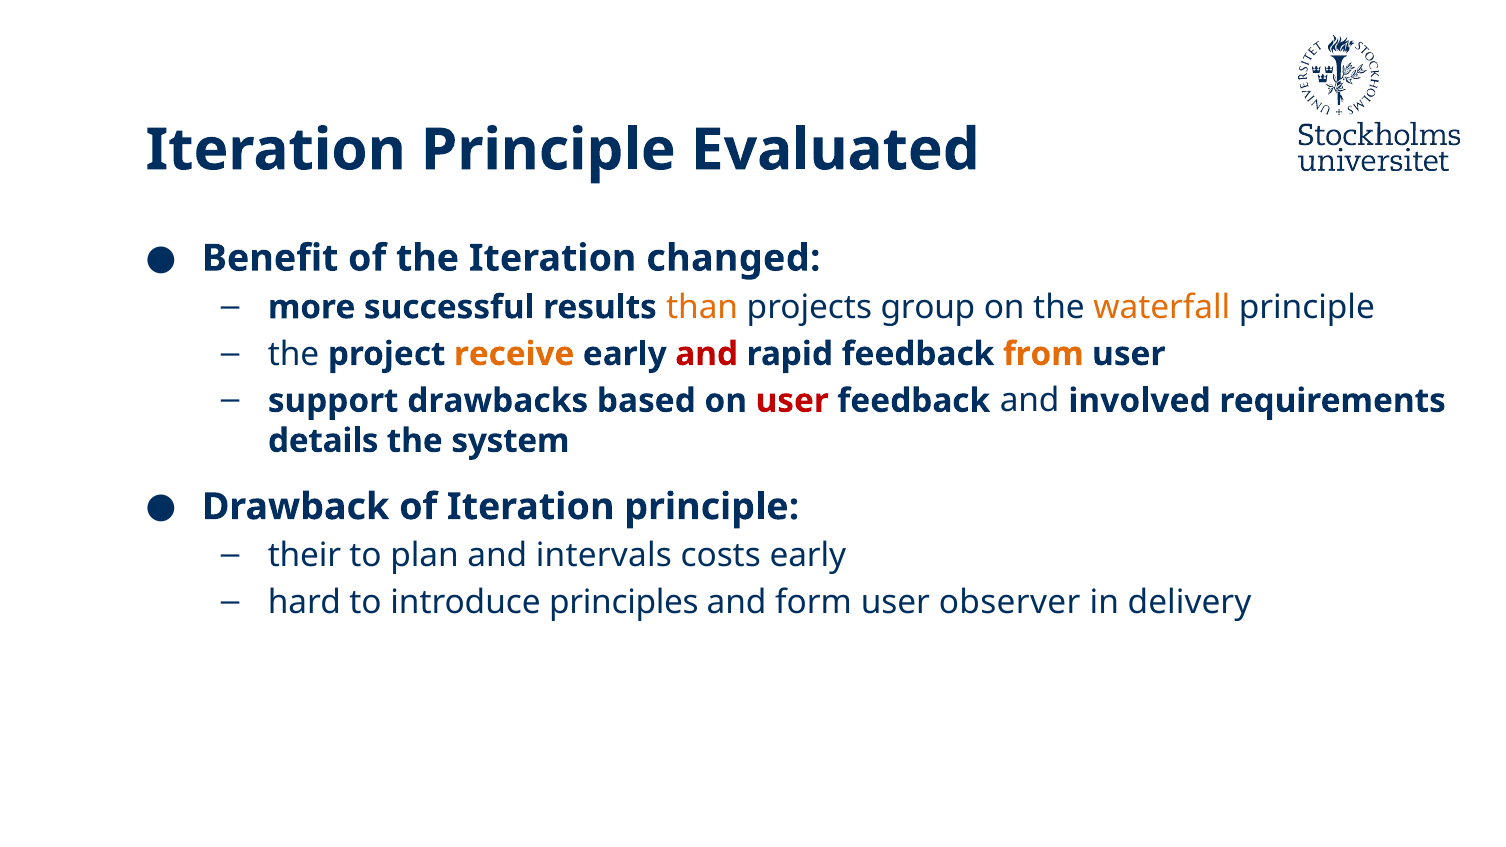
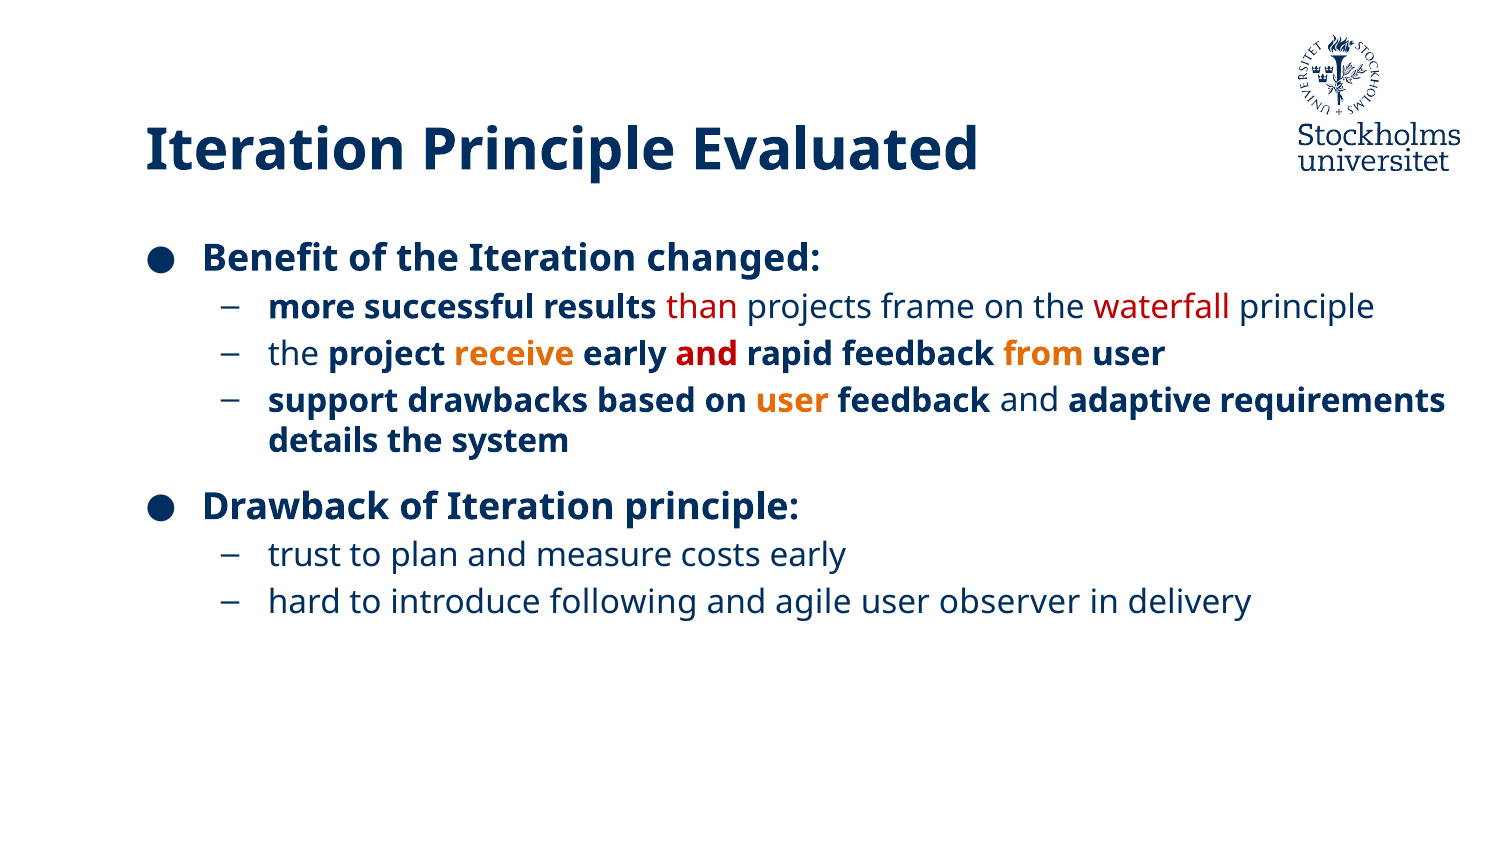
than colour: orange -> red (702, 307)
group: group -> frame (928, 307)
waterfall colour: orange -> red (1162, 307)
user colour: red -> orange (792, 401)
involved: involved -> adaptive (1140, 401)
their: their -> trust (305, 556)
intervals: intervals -> measure (604, 556)
principles: principles -> following (624, 603)
form: form -> agile (813, 603)
